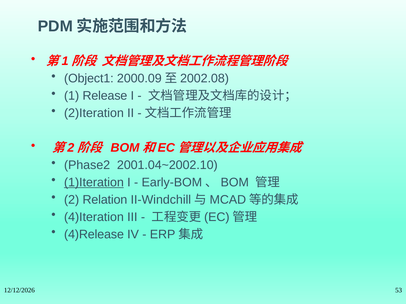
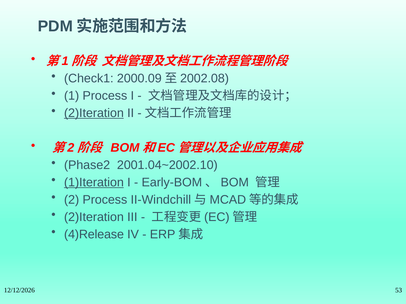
Object1: Object1 -> Check1 (89, 78)
1 Release: Release -> Process (105, 96)
2)Iteration underline: none -> present (94, 113)
2 Relation: Relation -> Process (105, 200)
4)Iteration: 4)Iteration -> 2)Iteration (94, 217)
